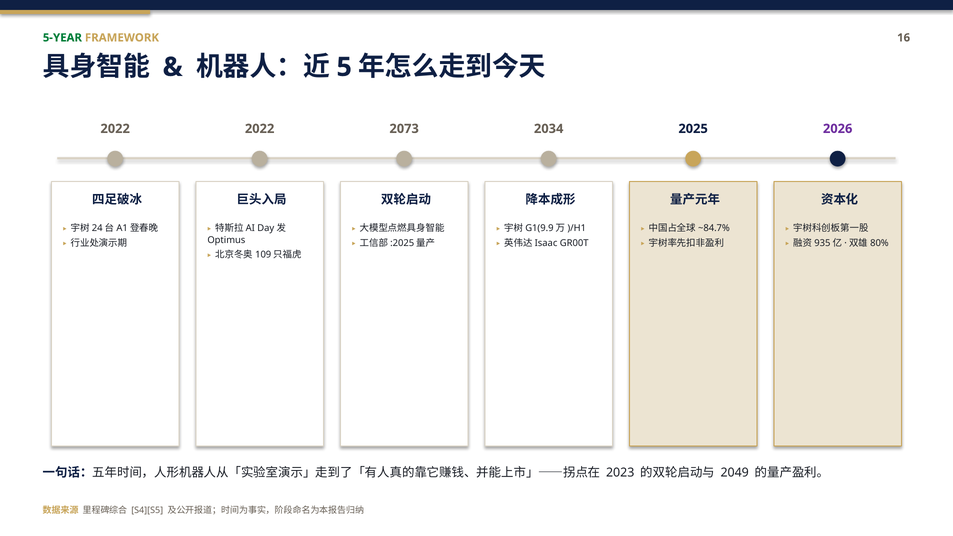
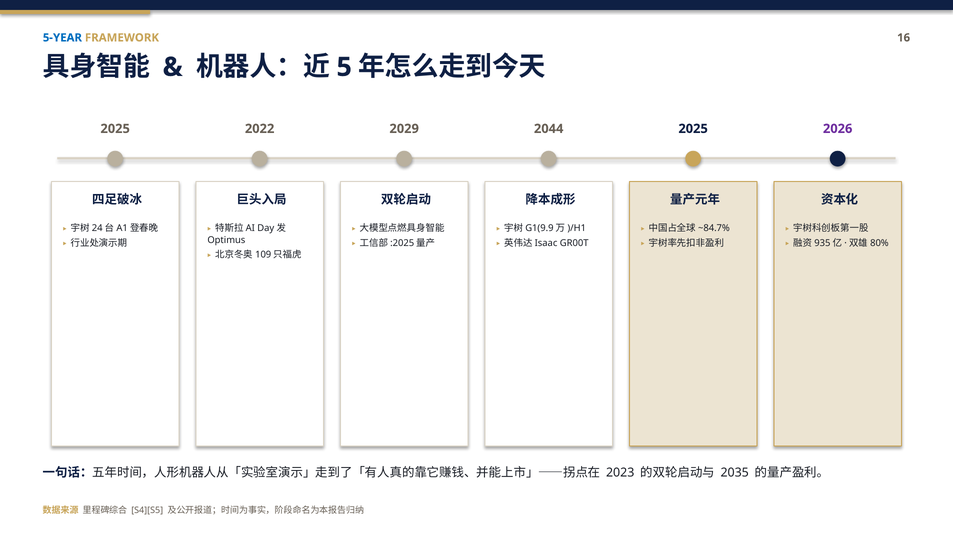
5-YEAR colour: green -> blue (62, 38)
2022: 2022 -> 2025 (115, 129)
2073: 2073 -> 2029 (404, 129)
2034: 2034 -> 2044 (549, 129)
2049: 2049 -> 2035 (735, 473)
